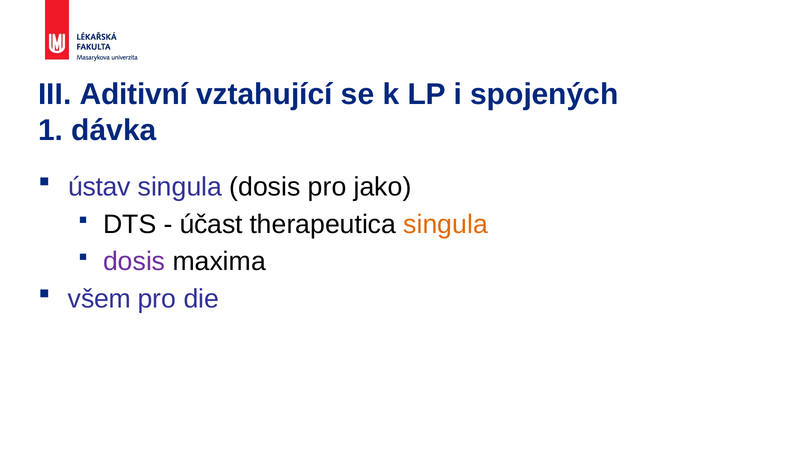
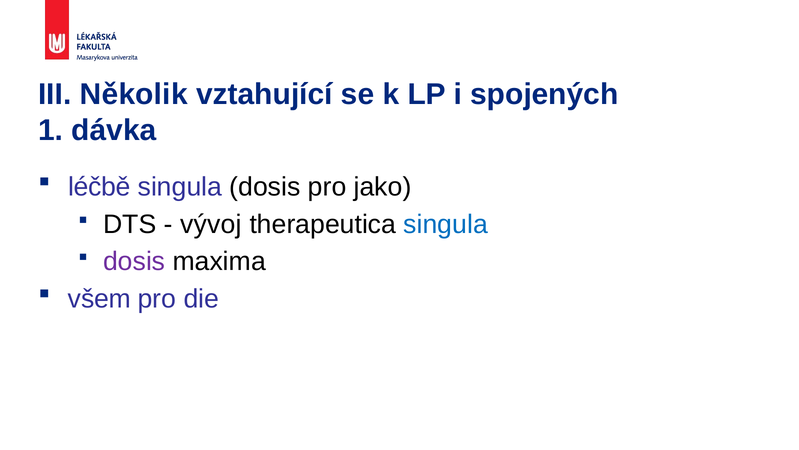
Aditivní: Aditivní -> Několik (134, 94)
ústav: ústav -> léčbě (99, 187)
účast: účast -> vývoj (211, 224)
singula colour: orange -> blue (446, 224)
